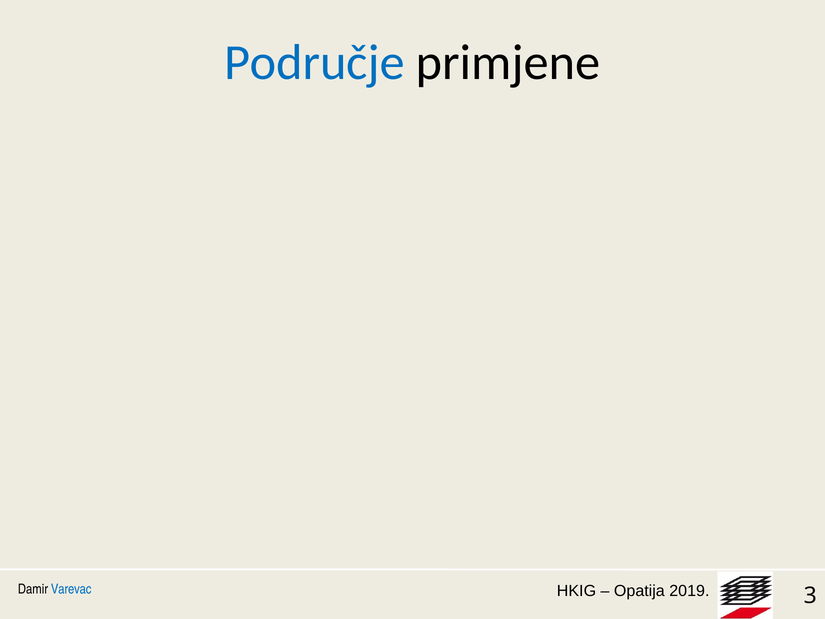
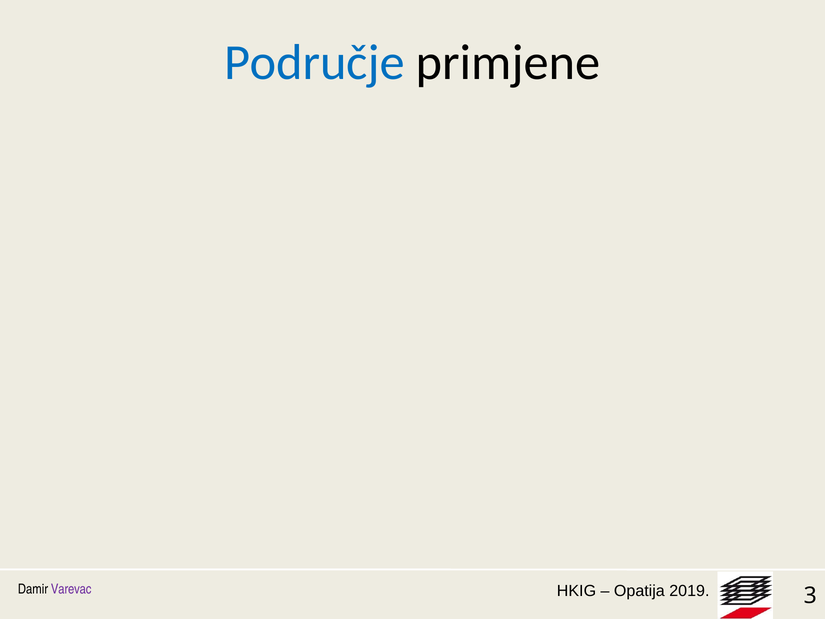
Varevac colour: blue -> purple (71, 589)
